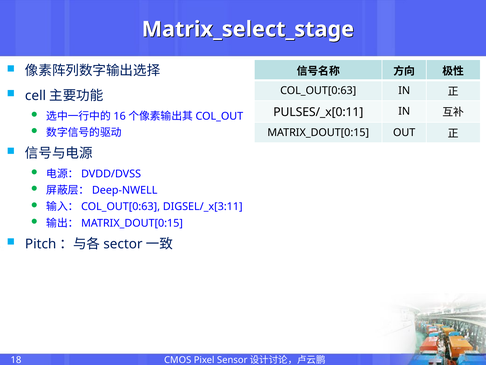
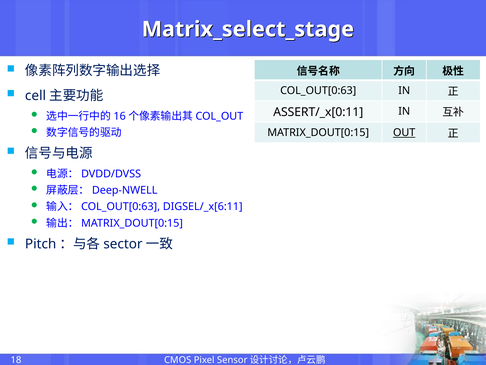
PULSES/_x[0:11: PULSES/_x[0:11 -> ASSERT/_x[0:11 (318, 112)
OUT underline: none -> present (404, 132)
DIGSEL/_x[3:11: DIGSEL/_x[3:11 -> DIGSEL/_x[6:11 (203, 206)
